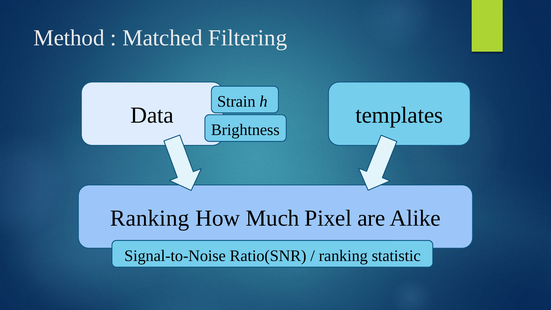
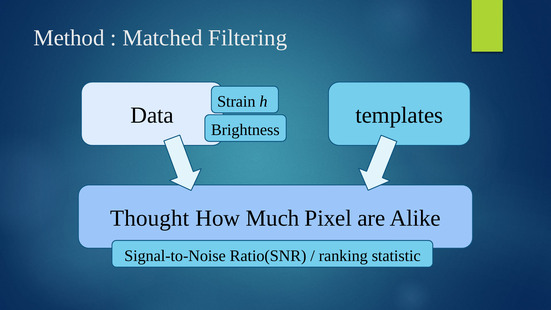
Ranking: Ranking -> Thought (150, 218)
